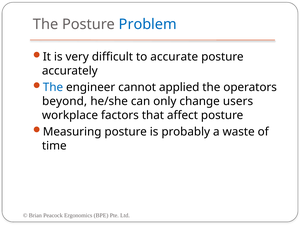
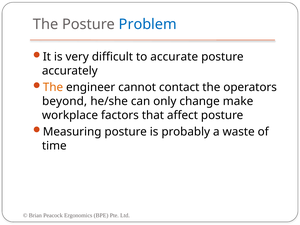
The colour: blue -> orange (53, 87)
applied: applied -> contact (179, 87)
users: users -> make (238, 101)
